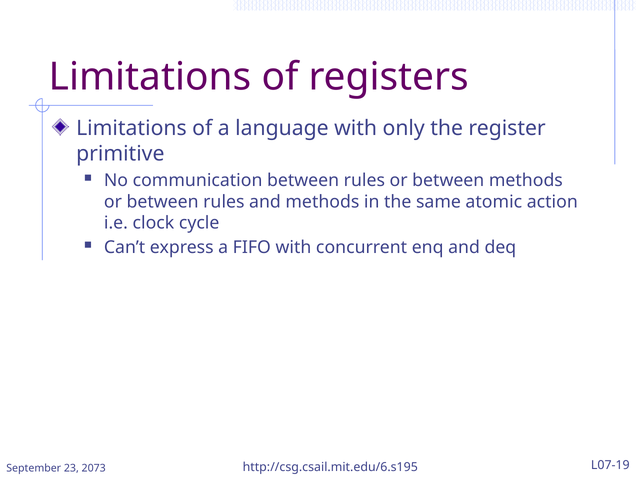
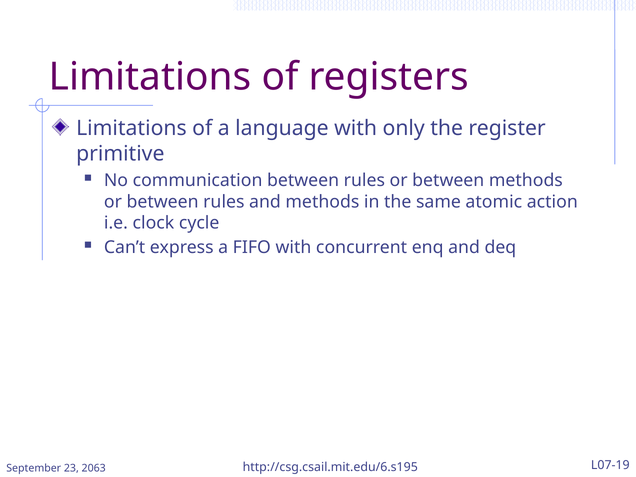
2073: 2073 -> 2063 (94, 468)
